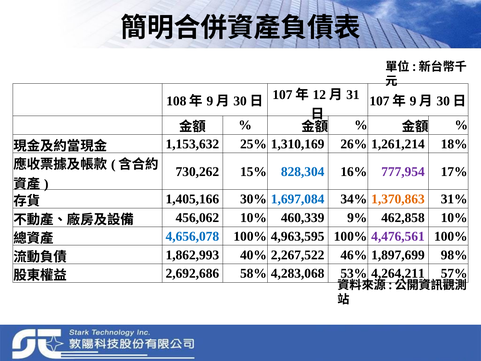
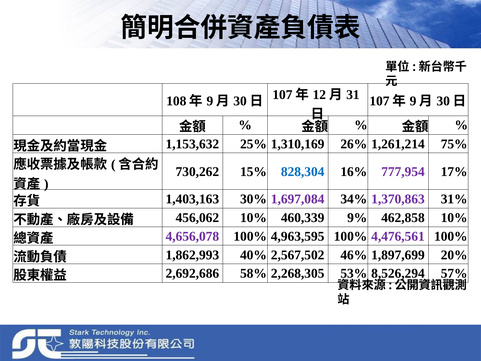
18%: 18% -> 75% (454, 144)
1,405,166: 1,405,166 -> 1,403,163 (192, 199)
1,697,084 colour: blue -> purple (298, 199)
1,370,863 colour: orange -> purple (398, 199)
4,656,078 colour: blue -> purple (192, 236)
2,267,522: 2,267,522 -> 2,567,502 (298, 255)
98%: 98% -> 20% (454, 255)
4,283,068: 4,283,068 -> 2,268,305 (298, 273)
4,264,211: 4,264,211 -> 8,526,294 (398, 273)
